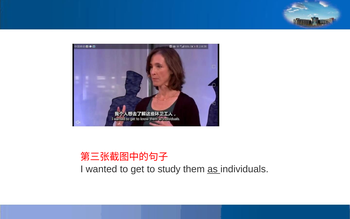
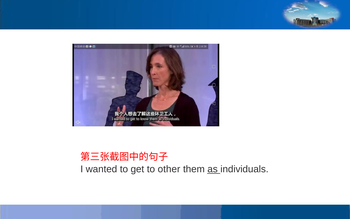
study: study -> other (169, 169)
